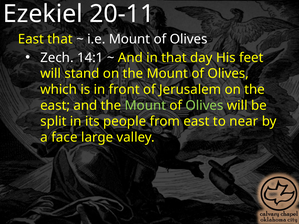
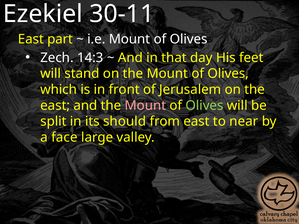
20-11: 20-11 -> 30-11 (122, 14)
East that: that -> part (60, 39)
14:1: 14:1 -> 14:3 (90, 58)
Mount colour: light green -> pink (145, 106)
people: people -> should (125, 122)
